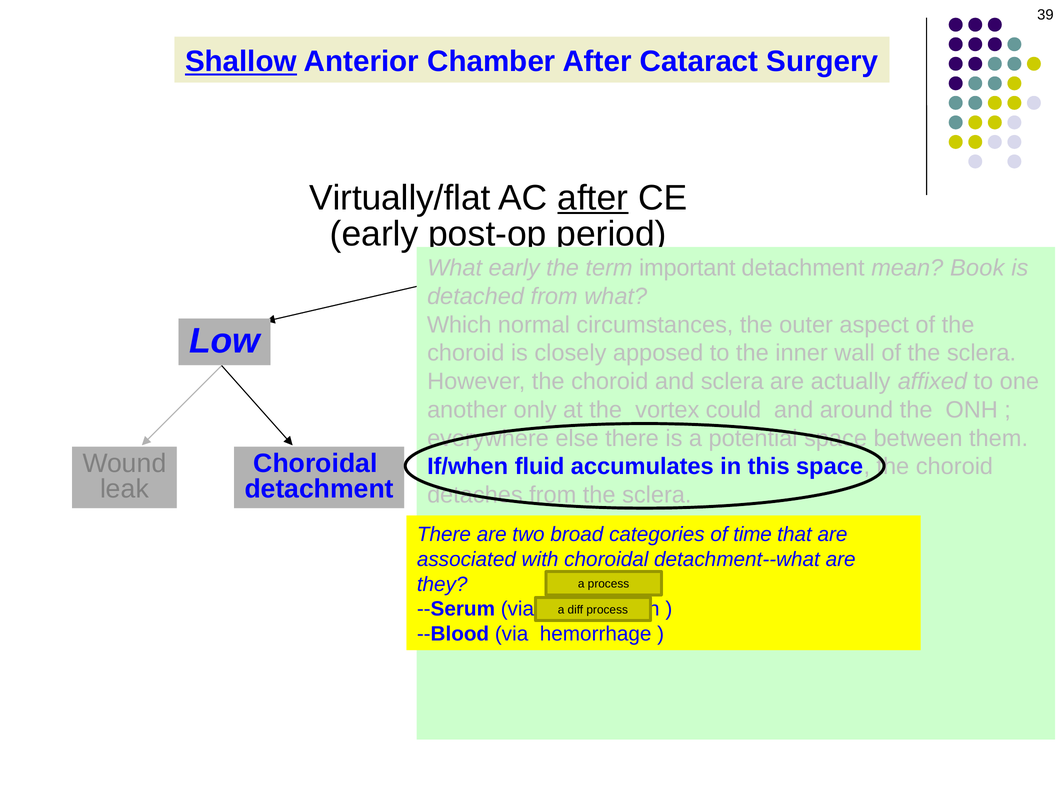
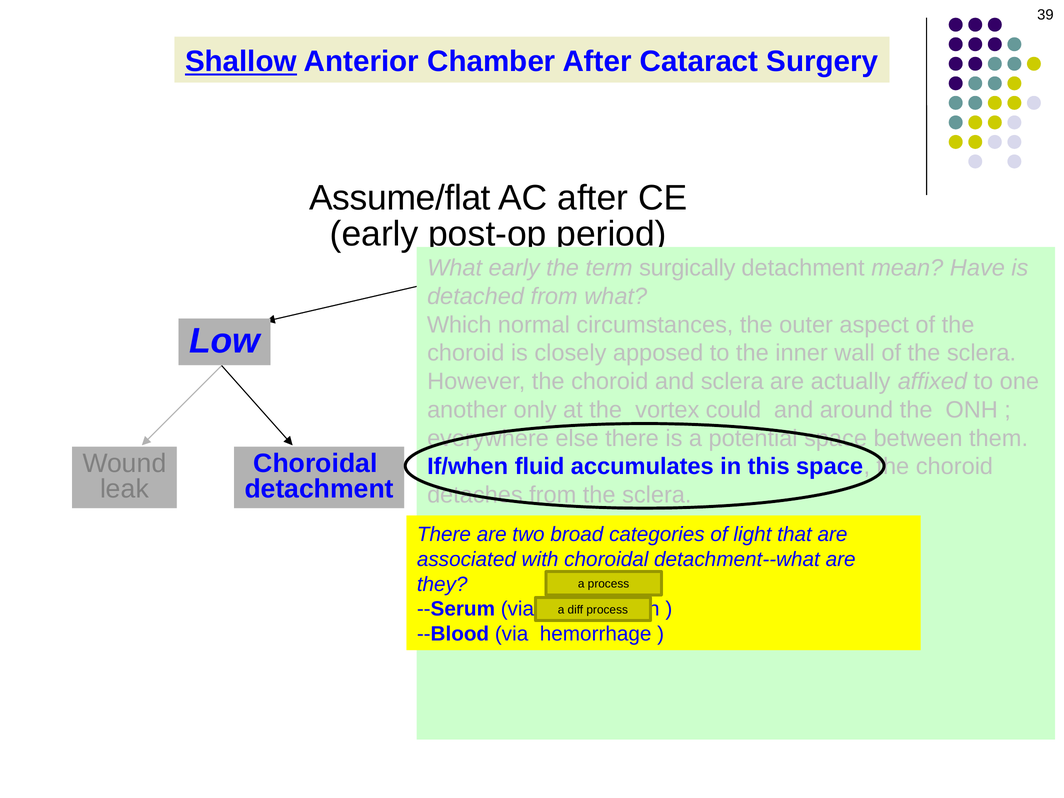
Virtually/flat: Virtually/flat -> Assume/flat (400, 198)
after underline: present -> none (593, 198)
important: important -> surgically (687, 268)
Book: Book -> Have (977, 268)
time: time -> light (752, 535)
